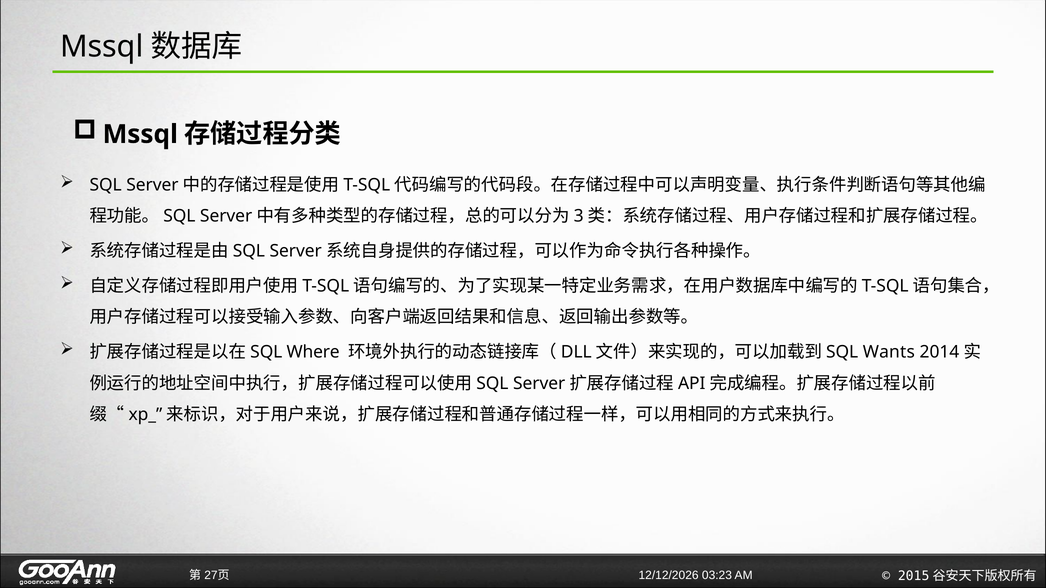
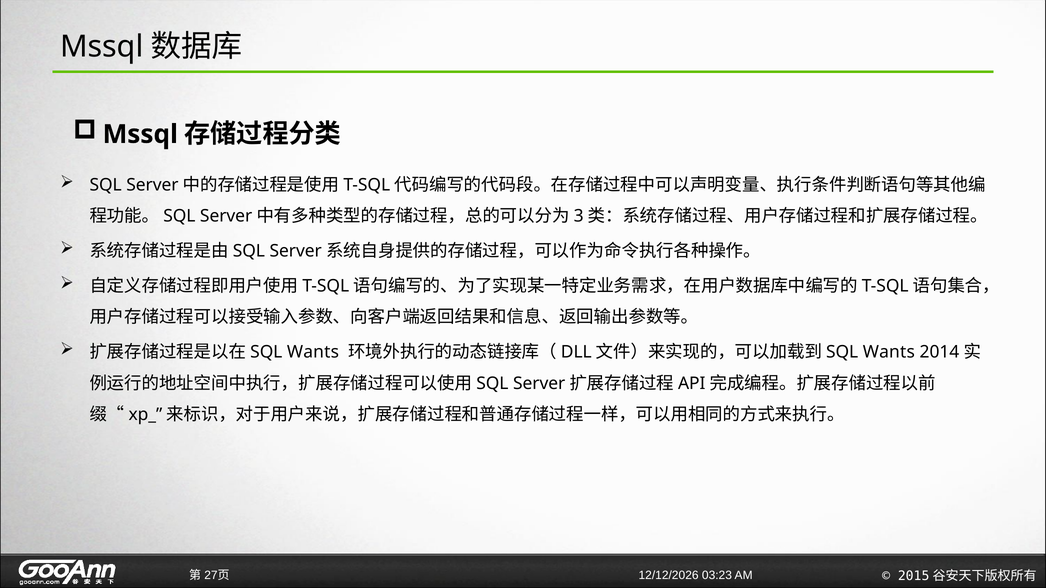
Where: Where -> Wants (313, 352)
